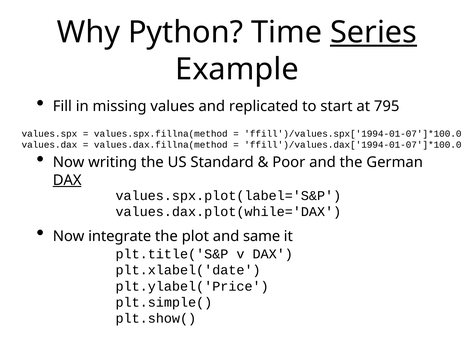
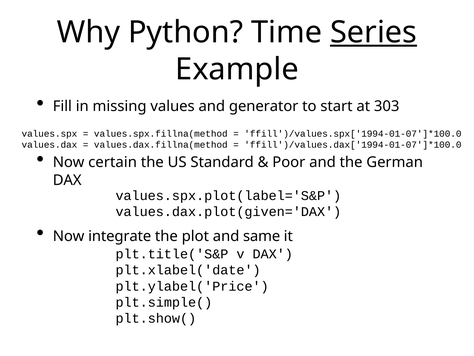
replicated: replicated -> generator (264, 106)
795: 795 -> 303 (387, 106)
writing: writing -> certain (113, 162)
DAX underline: present -> none (67, 180)
values.dax.plot(while='DAX: values.dax.plot(while='DAX -> values.dax.plot(given='DAX (228, 212)
